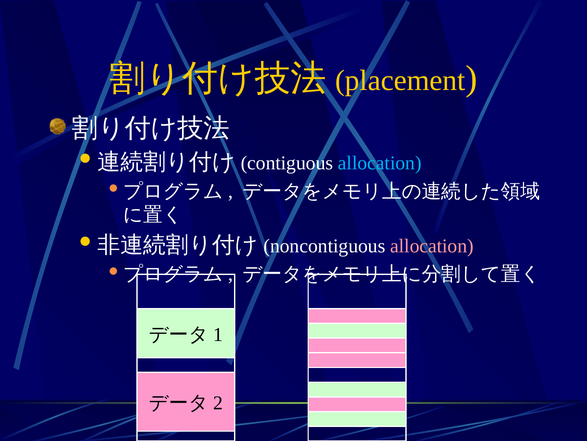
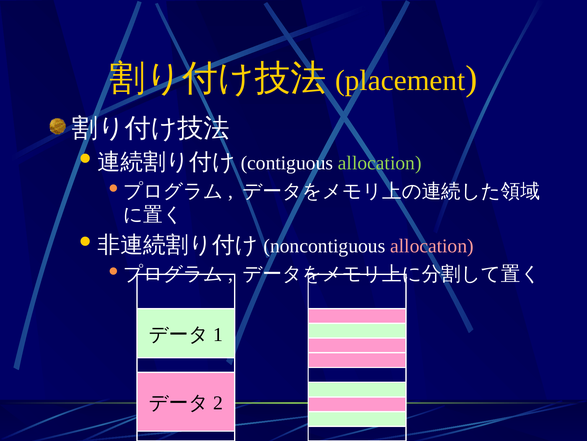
allocation colour: light blue -> light green (380, 163)
